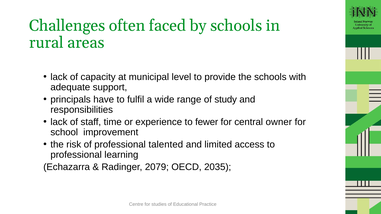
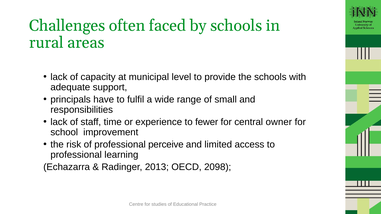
study: study -> small (226, 100)
talented: talented -> perceive (166, 145)
2079: 2079 -> 2013 (157, 167)
2035: 2035 -> 2098 (218, 167)
